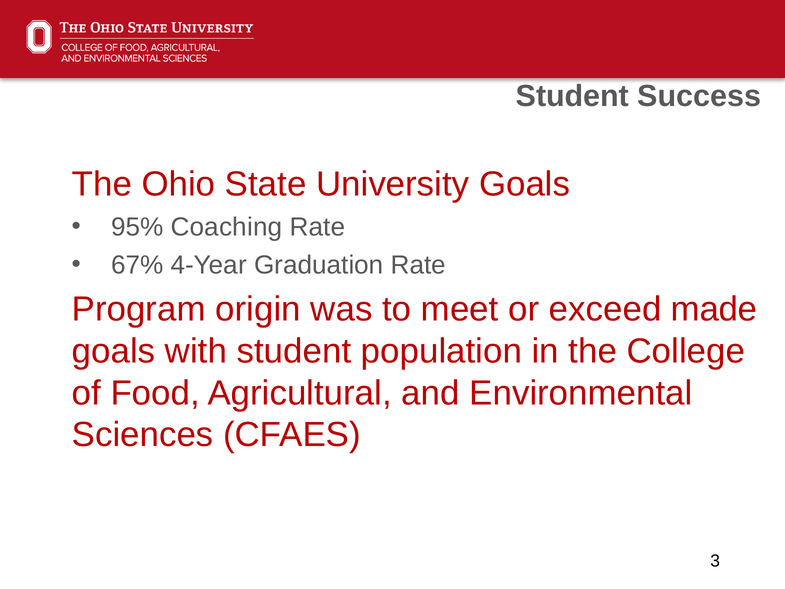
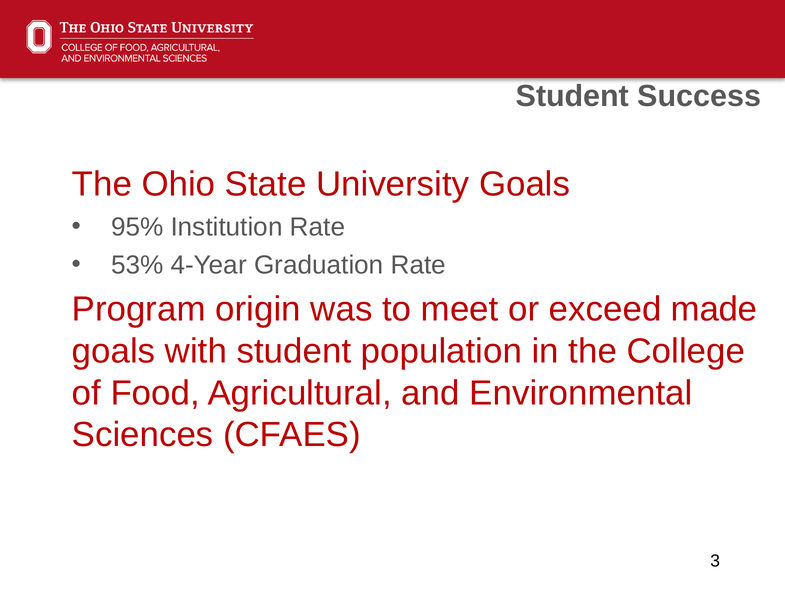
Coaching: Coaching -> Institution (227, 227)
67%: 67% -> 53% (137, 265)
